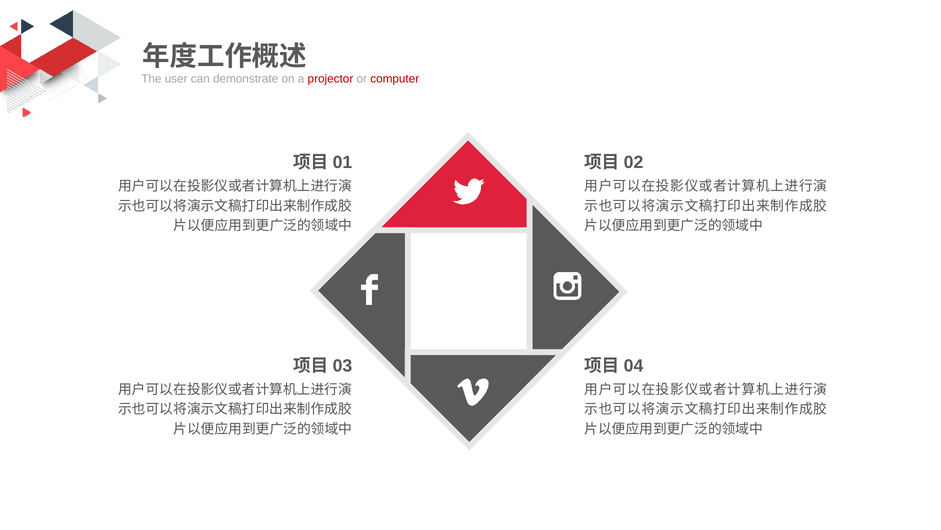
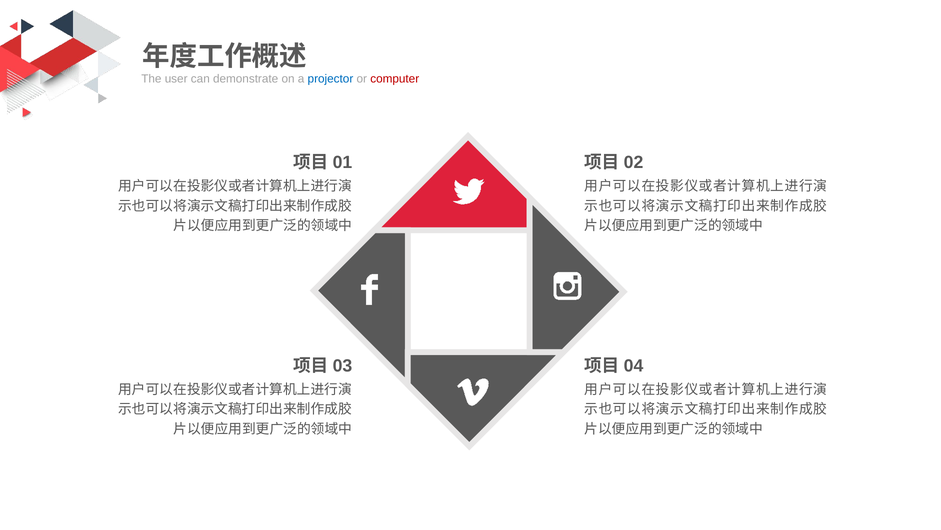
projector colour: red -> blue (330, 79)
